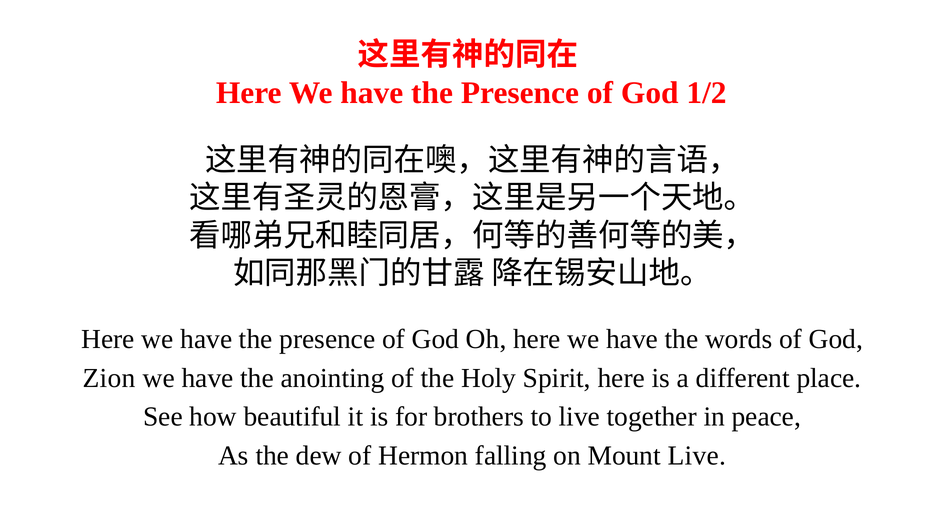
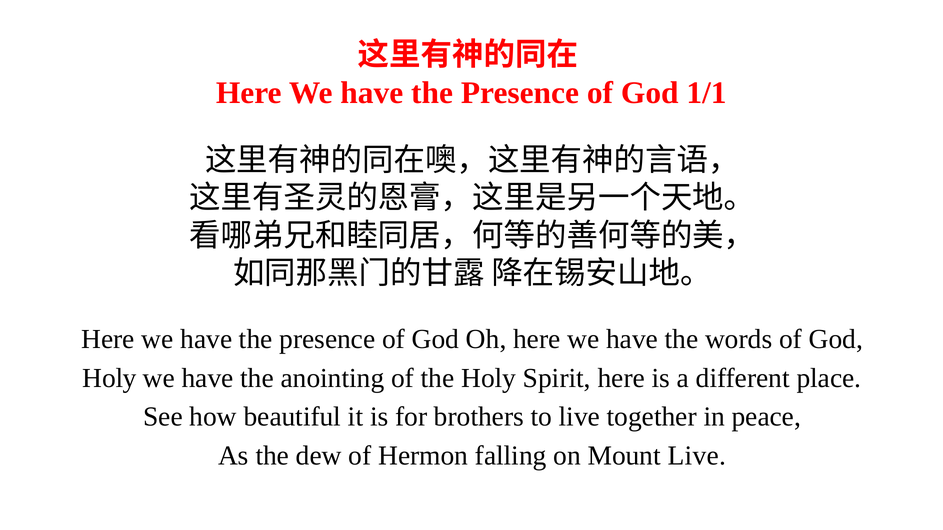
1/2: 1/2 -> 1/1 (706, 93)
Zion: Zion -> Holy (110, 378)
